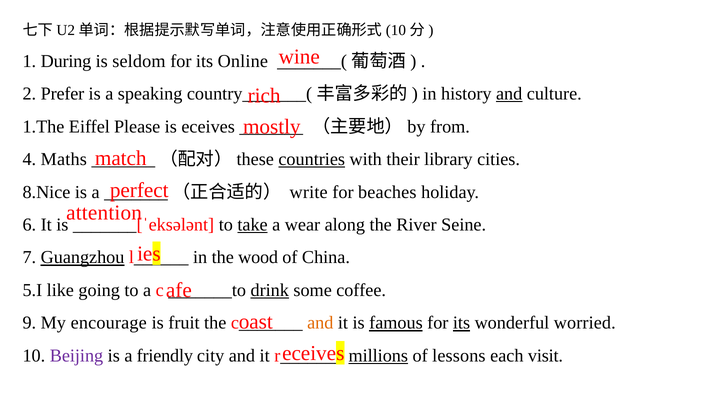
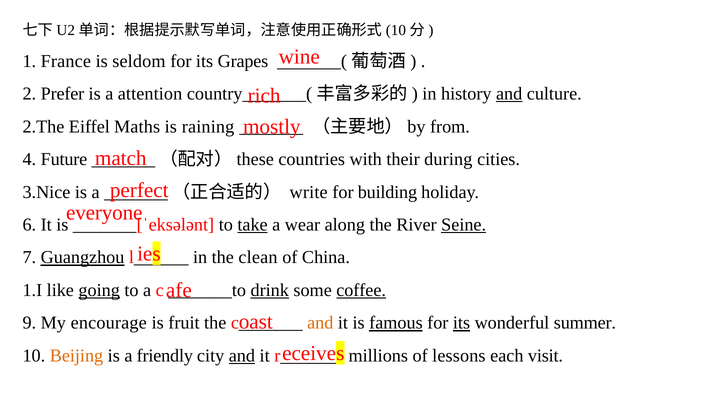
During: During -> France (66, 61)
Online: Online -> Grapes (243, 61)
speaking: speaking -> attention (150, 94)
1.The: 1.The -> 2.The (43, 127)
Please: Please -> Maths (137, 127)
is eceives: eceives -> raining (208, 127)
Maths: Maths -> Future (64, 159)
countries underline: present -> none (312, 159)
library: library -> during (448, 159)
8.Nice: 8.Nice -> 3.Nice (46, 192)
beaches: beaches -> building (387, 192)
attention: attention -> everyone (104, 213)
Seine underline: none -> present (464, 225)
wood: wood -> clean (258, 257)
5.I: 5.I -> 1.I (32, 290)
going underline: none -> present (99, 290)
coffee underline: none -> present (361, 290)
worried: worried -> summer (585, 323)
Beijing colour: purple -> orange (76, 356)
and underline: none -> present (242, 356)
millions underline: present -> none (378, 356)
